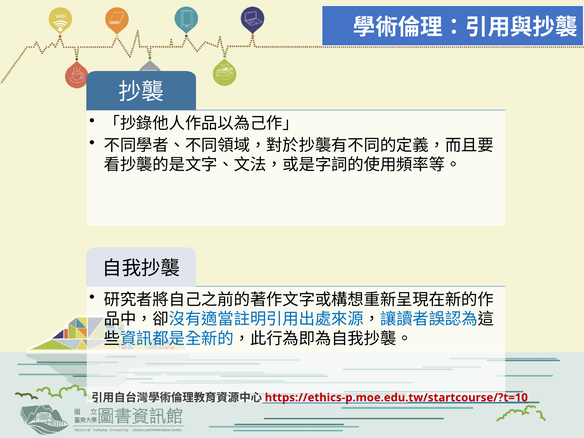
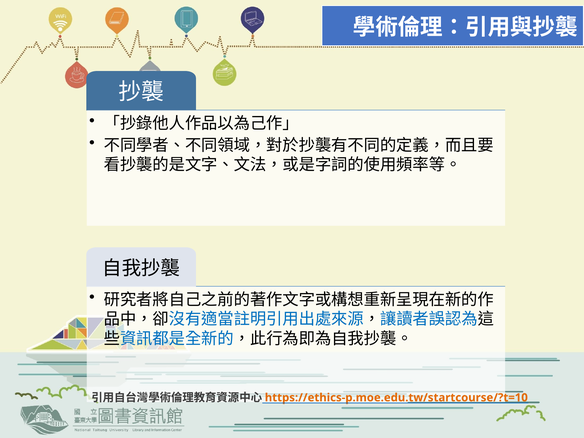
https://ethics-p.moe.edu.tw/startcourse/?t=10 colour: red -> orange (396, 398)
